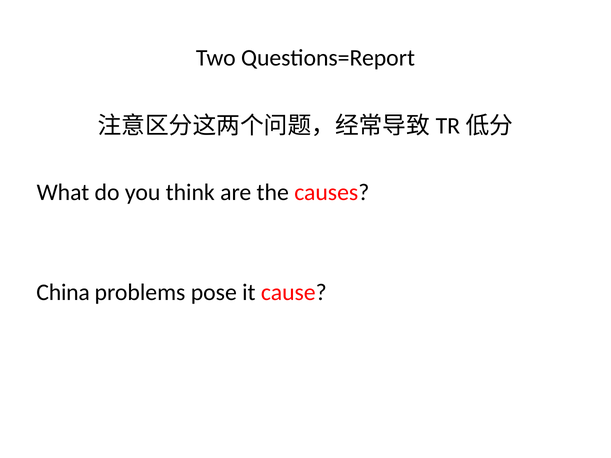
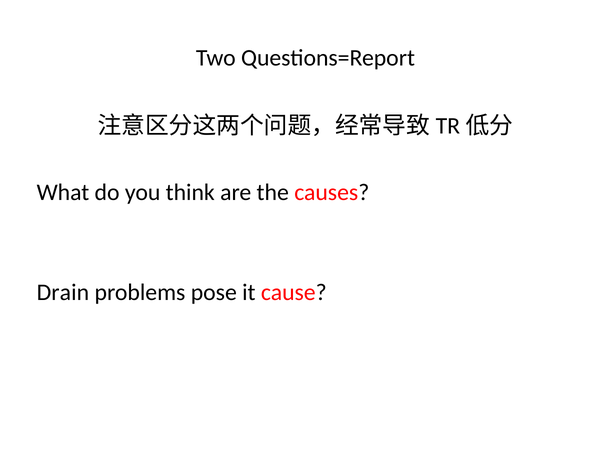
China: China -> Drain (63, 292)
